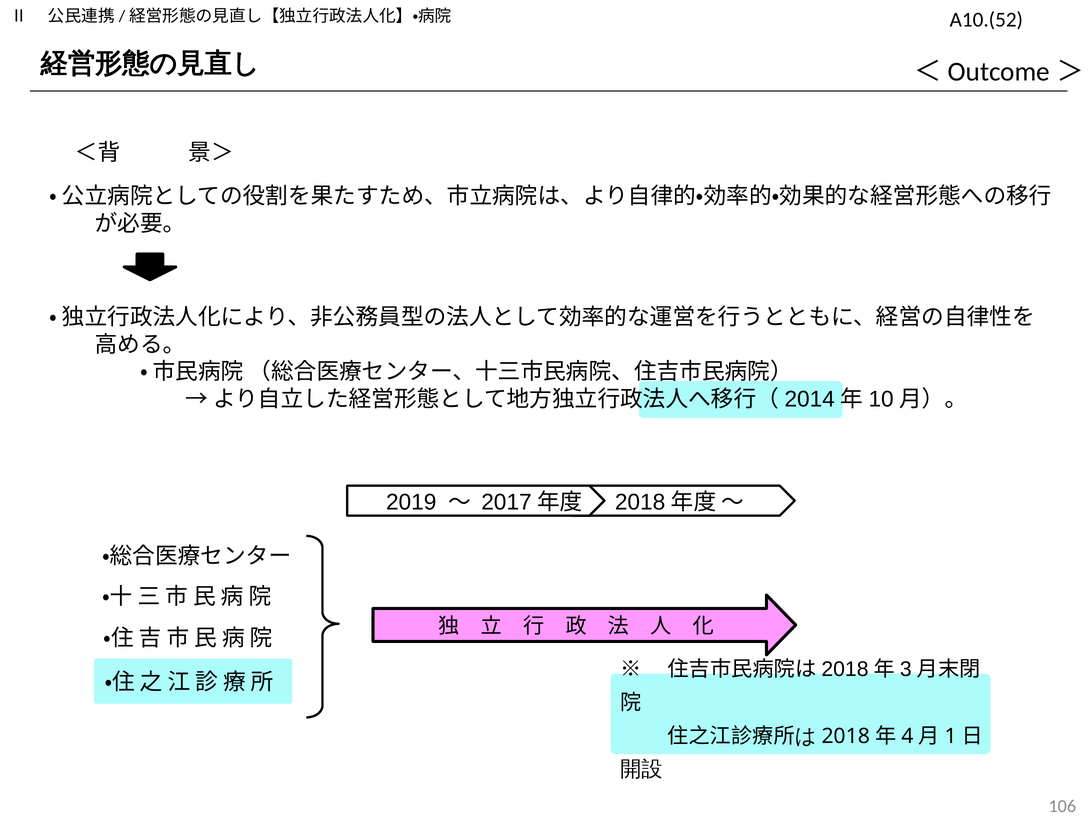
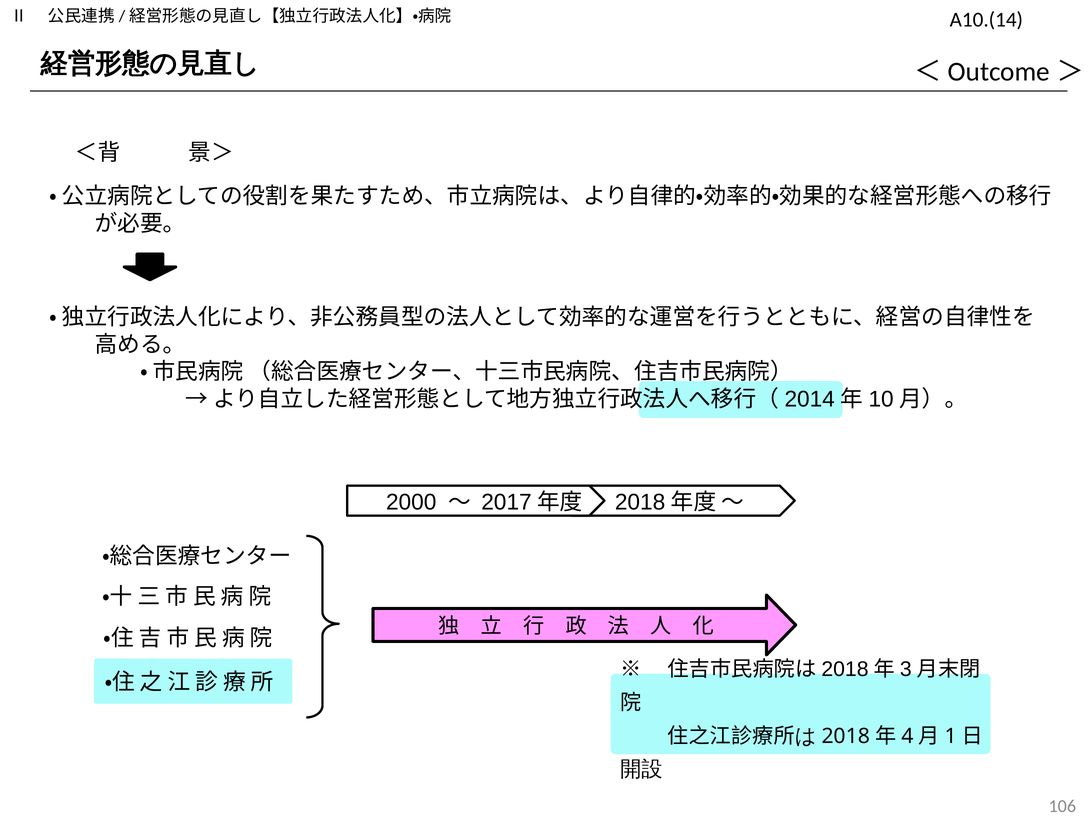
A10.(52: A10.(52 -> A10.(14 (986, 20)
2019: 2019 -> 2000 (411, 502)
